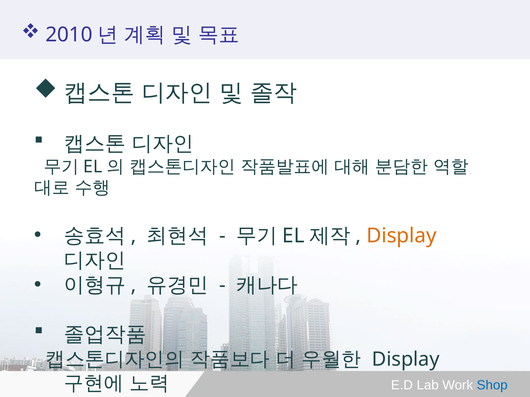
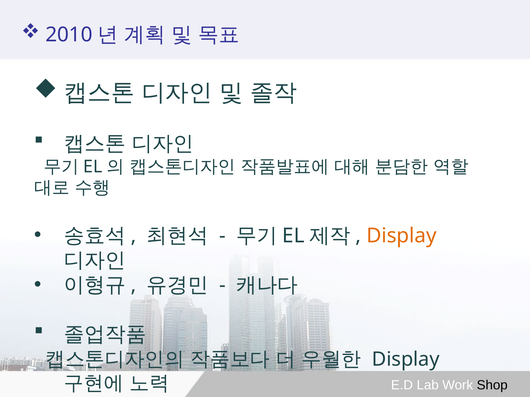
Shop colour: blue -> black (492, 386)
